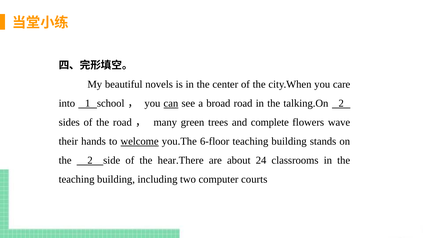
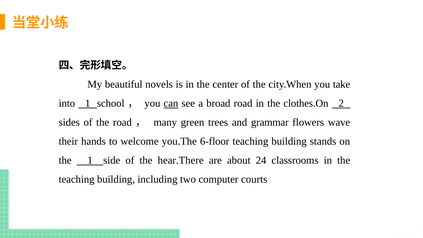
care: care -> take (342, 84)
talking.On: talking.On -> clothes.On (306, 103)
complete: complete -> grammar (270, 122)
welcome underline: present -> none (140, 141)
the 2: 2 -> 1 (90, 160)
